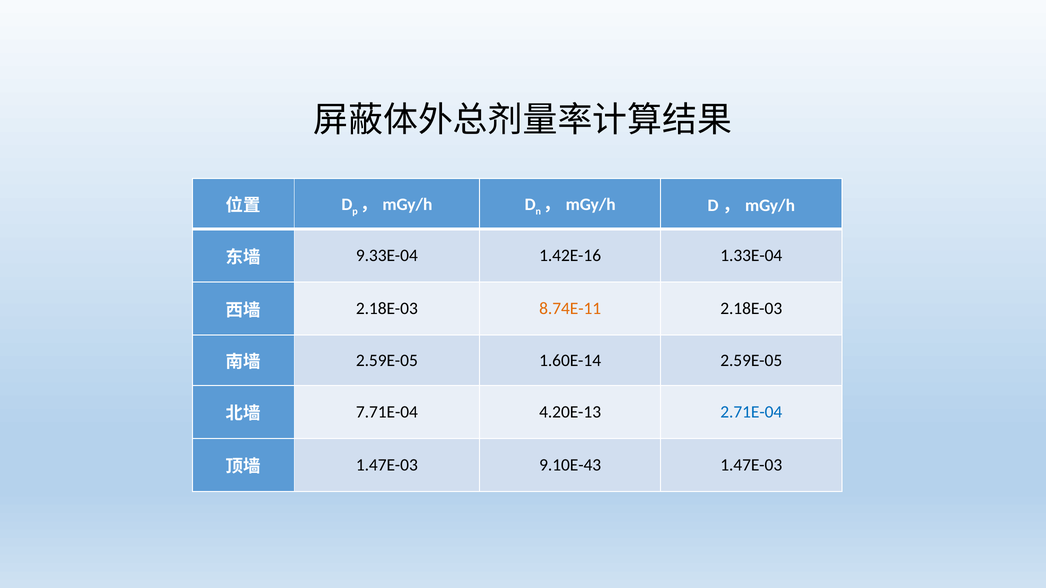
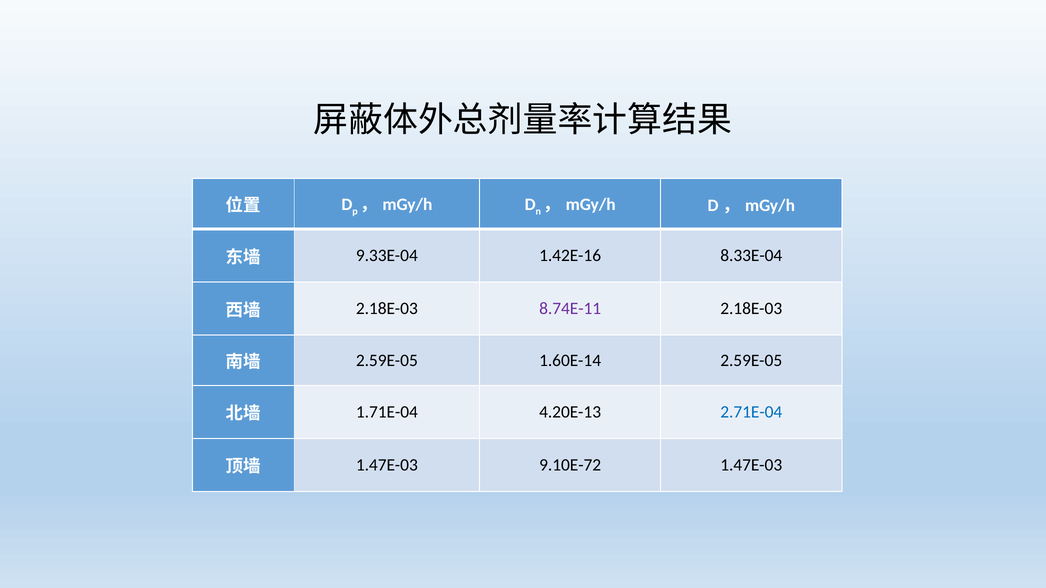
1.33E-04: 1.33E-04 -> 8.33E-04 (751, 256)
8.74E-11 colour: orange -> purple (570, 309)
7.71E-04: 7.71E-04 -> 1.71E-04 (387, 412)
9.10E-43: 9.10E-43 -> 9.10E-72 (570, 465)
